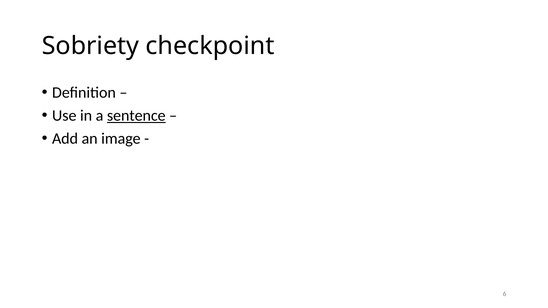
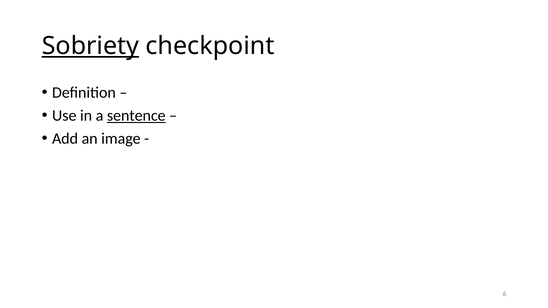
Sobriety underline: none -> present (90, 46)
